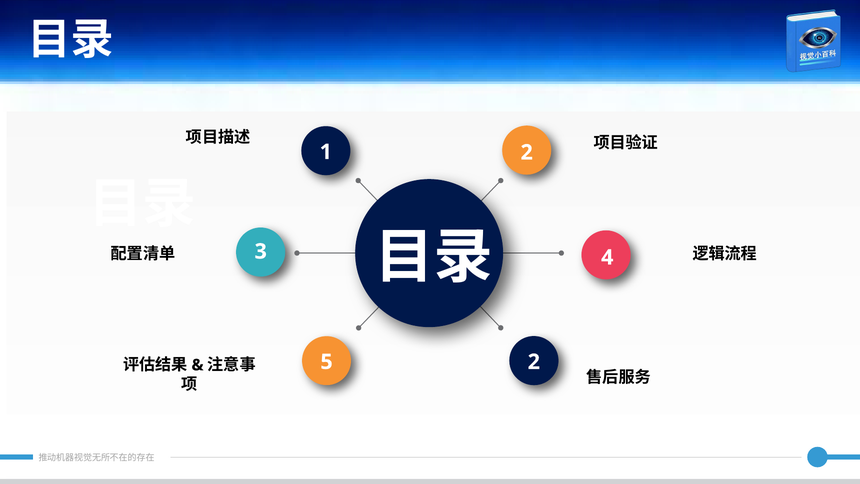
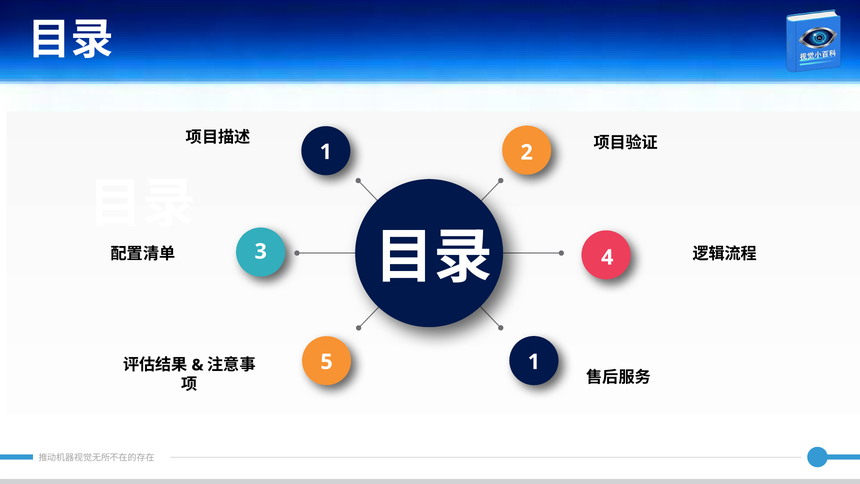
5 2: 2 -> 1 (534, 362)
